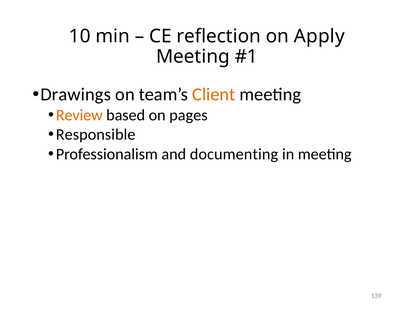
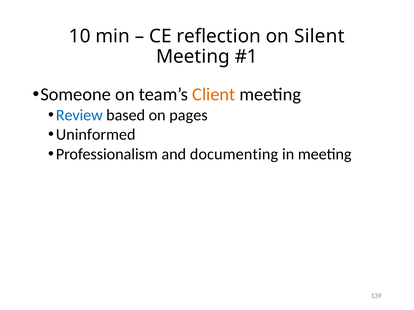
Apply: Apply -> Silent (319, 36)
Drawings: Drawings -> Someone (76, 95)
Review colour: orange -> blue (79, 115)
Responsible: Responsible -> Uninformed (96, 135)
